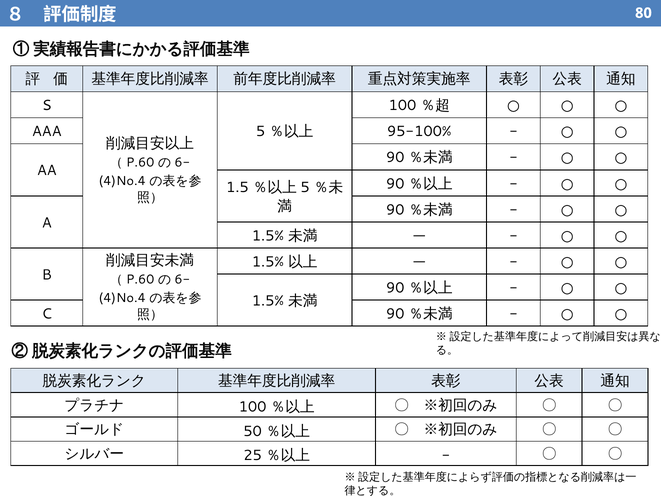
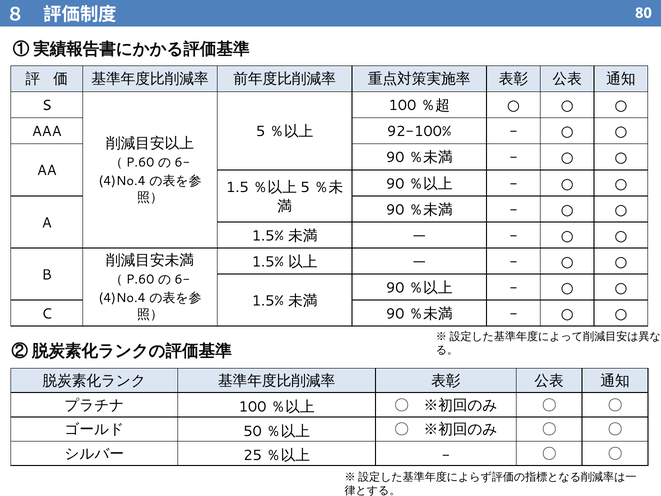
95-100%: 95-100% -> 92-100% (419, 132)
